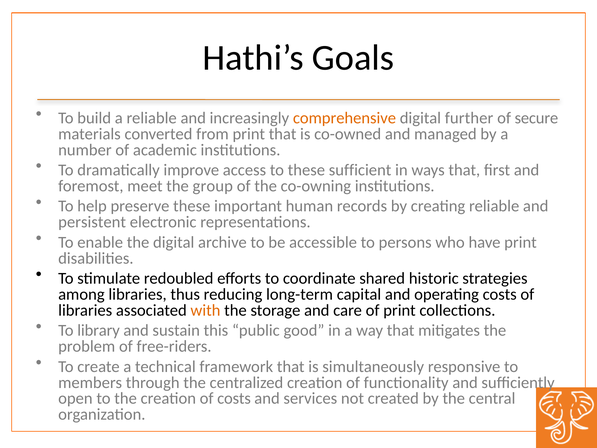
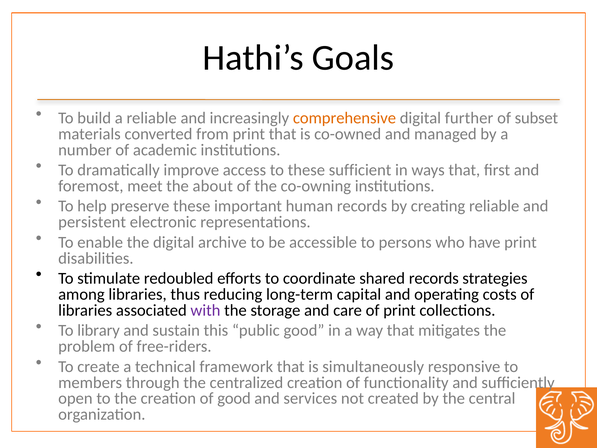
secure: secure -> subset (536, 118)
group: group -> about (213, 186)
shared historic: historic -> records (434, 278)
with colour: orange -> purple (205, 310)
of costs: costs -> good (234, 398)
